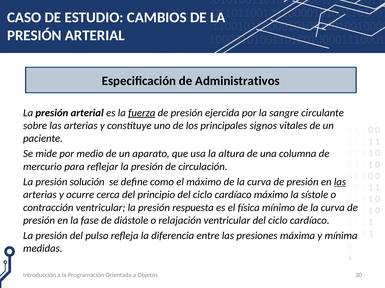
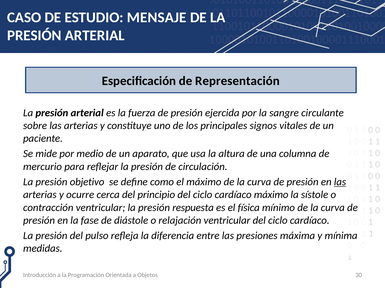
CAMBIOS: CAMBIOS -> MENSAJE (157, 17)
Administrativos: Administrativos -> Representación (237, 81)
fuerza underline: present -> none (142, 113)
solución: solución -> objetivo (87, 182)
